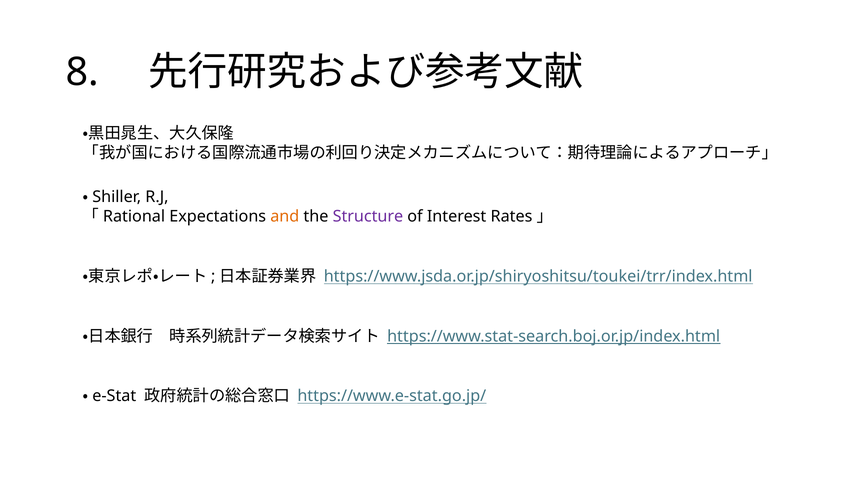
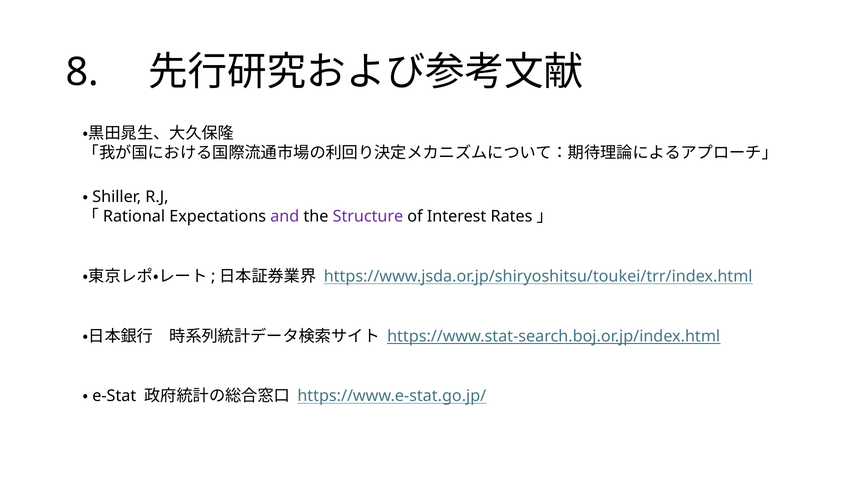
and colour: orange -> purple (285, 217)
